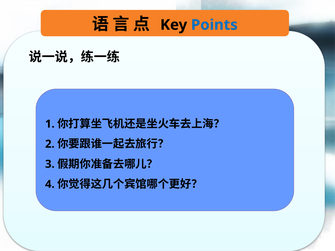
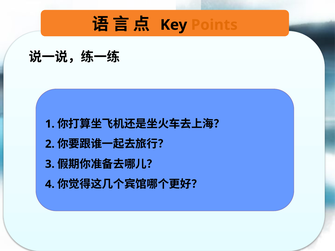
Points colour: blue -> orange (214, 25)
